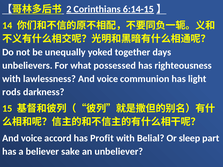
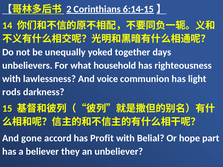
possessed: possessed -> household (115, 66)
voice: voice -> gone (32, 138)
sleep: sleep -> hope (190, 138)
sake: sake -> they (71, 152)
